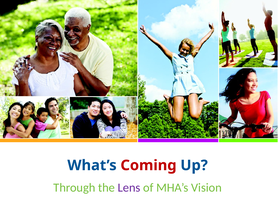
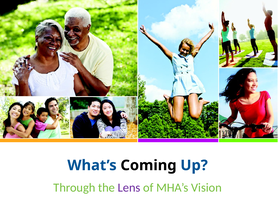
Coming colour: red -> black (149, 166)
